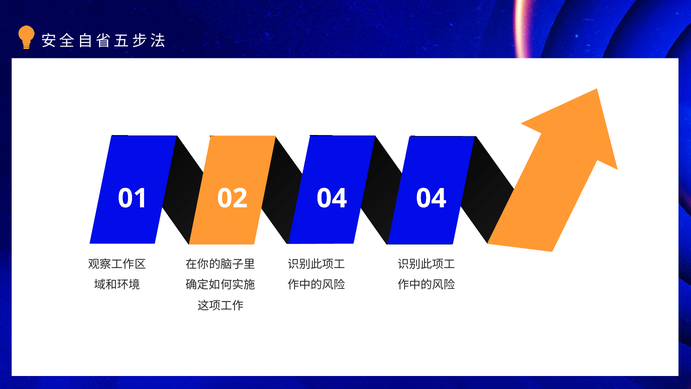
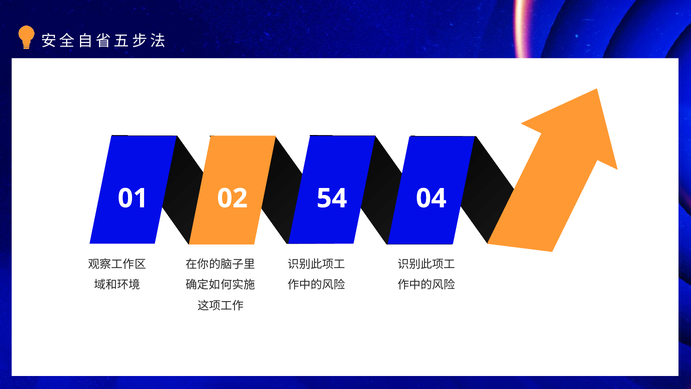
02 04: 04 -> 54 (332, 198)
